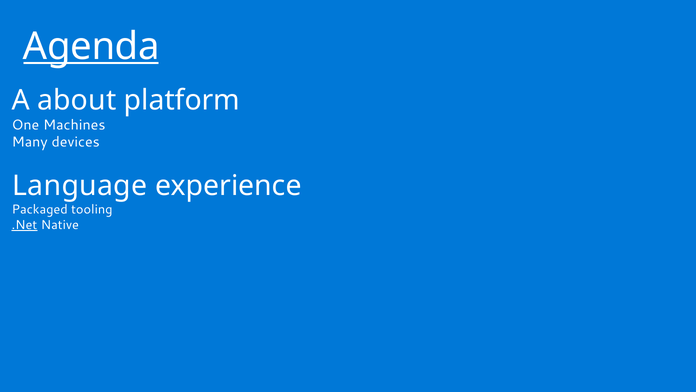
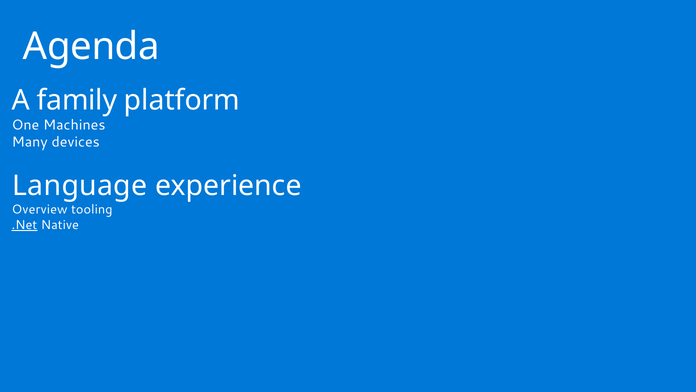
Agenda underline: present -> none (91, 46)
about: about -> family (77, 100)
Packaged: Packaged -> Overview (40, 209)
